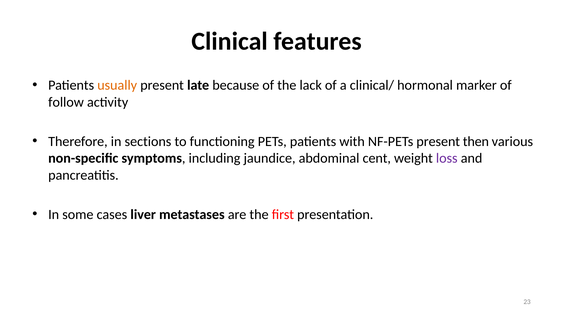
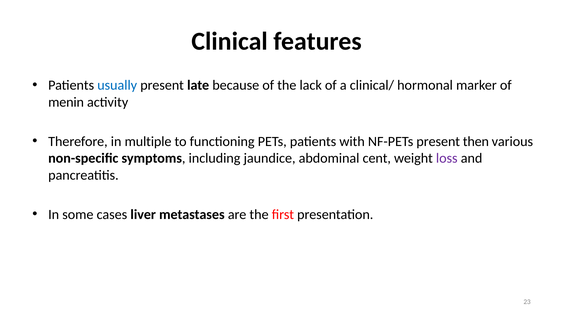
usually colour: orange -> blue (117, 85)
follow: follow -> menin (66, 102)
sections: sections -> multiple (148, 142)
